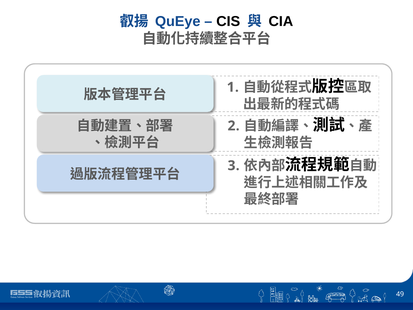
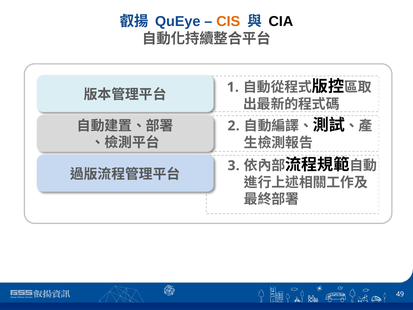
CIS colour: black -> orange (228, 21)
